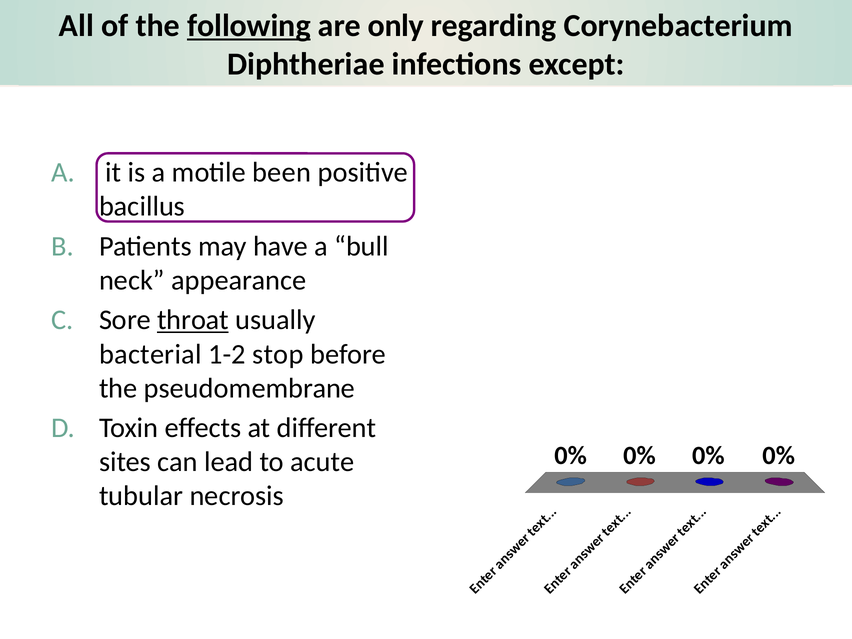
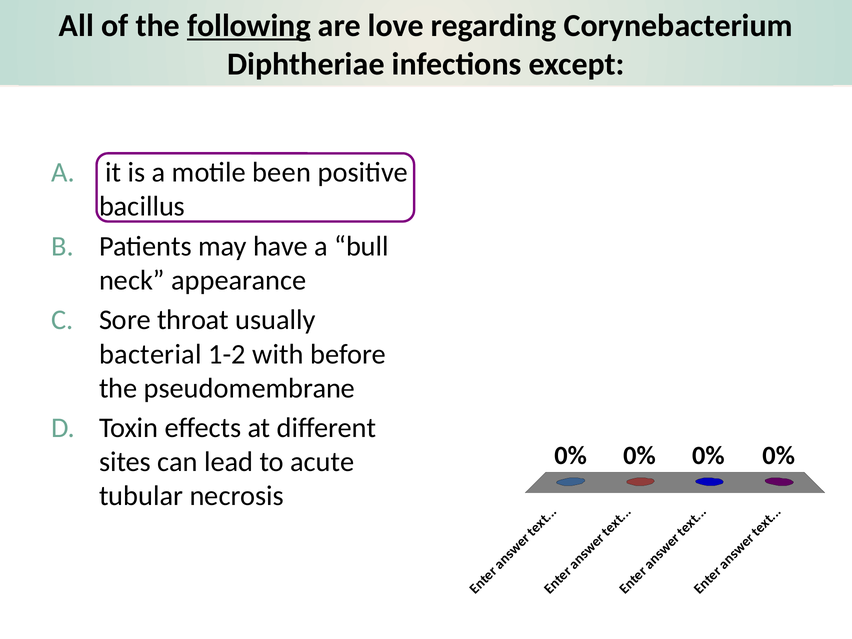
only: only -> love (396, 26)
throat underline: present -> none (193, 320)
stop: stop -> with (278, 354)
